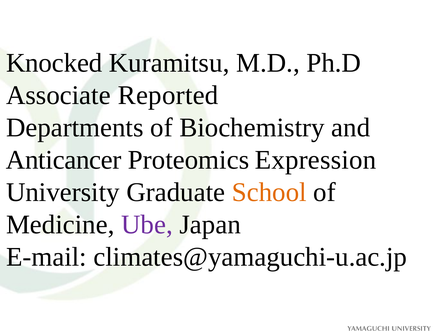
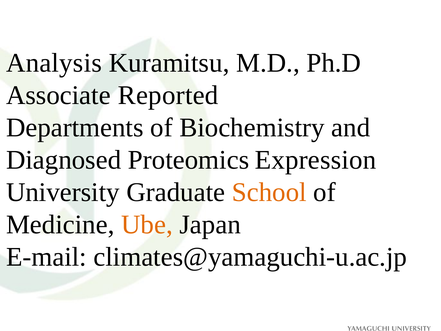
Knocked: Knocked -> Analysis (54, 63)
Anticancer: Anticancer -> Diagnosed (64, 160)
Ube colour: purple -> orange (147, 224)
